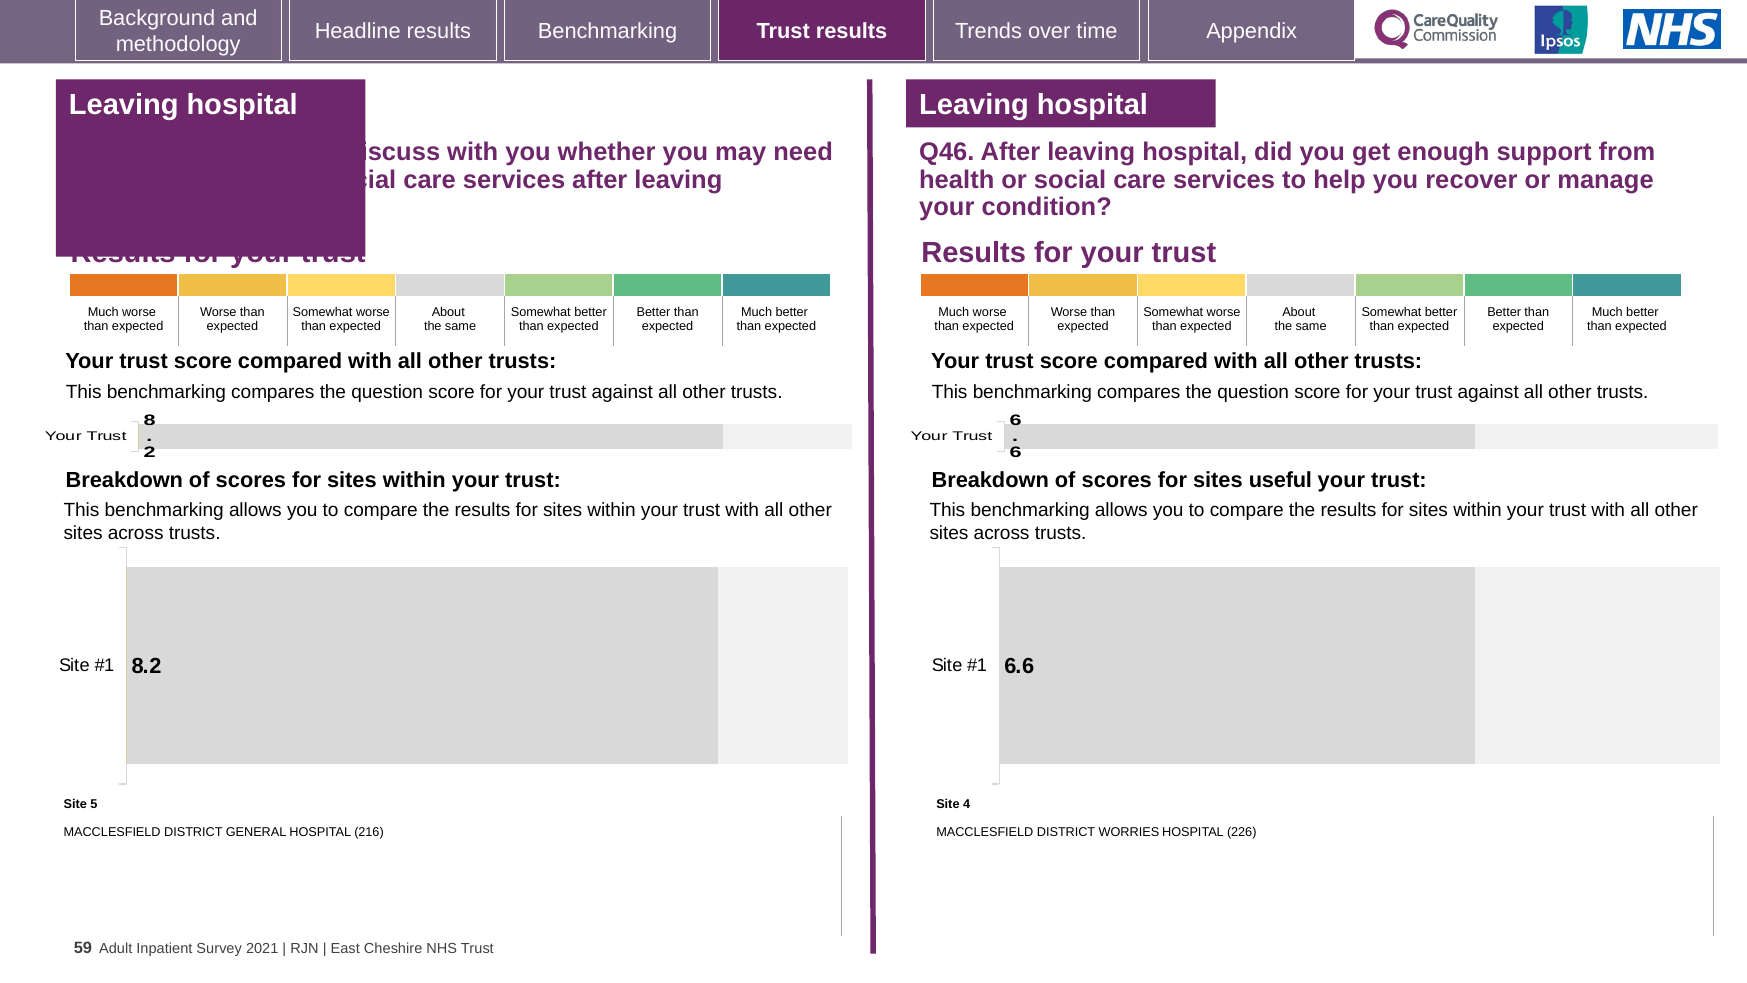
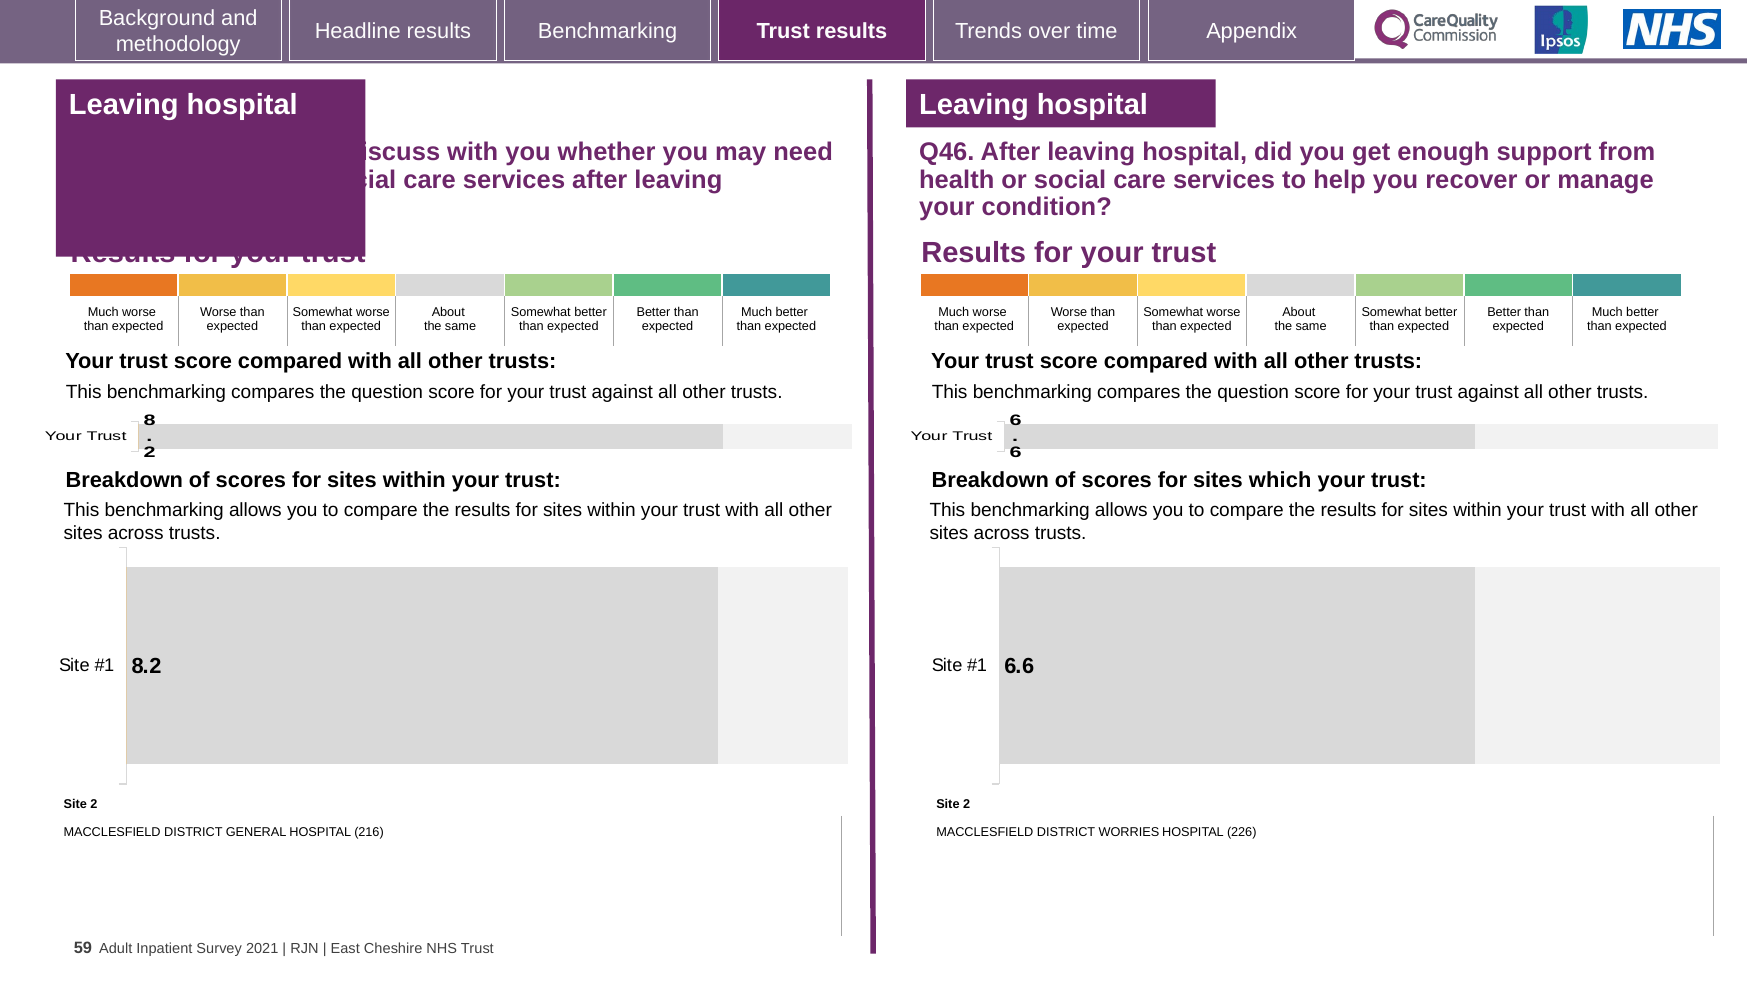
useful: useful -> which (1280, 480)
5: 5 -> 2 (94, 804)
4: 4 -> 2 (967, 804)
